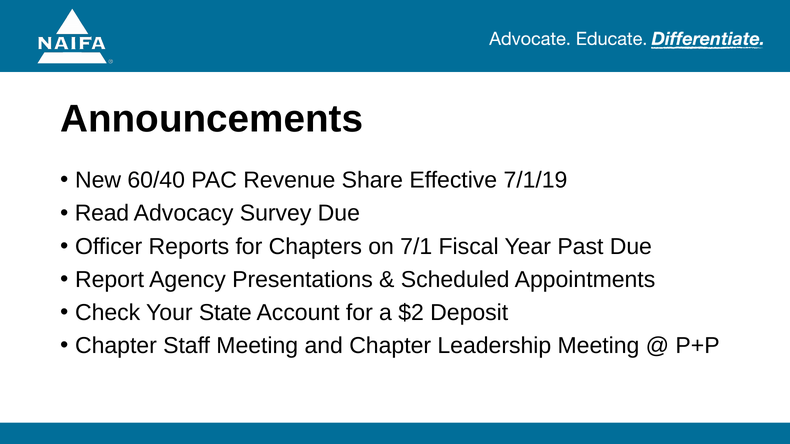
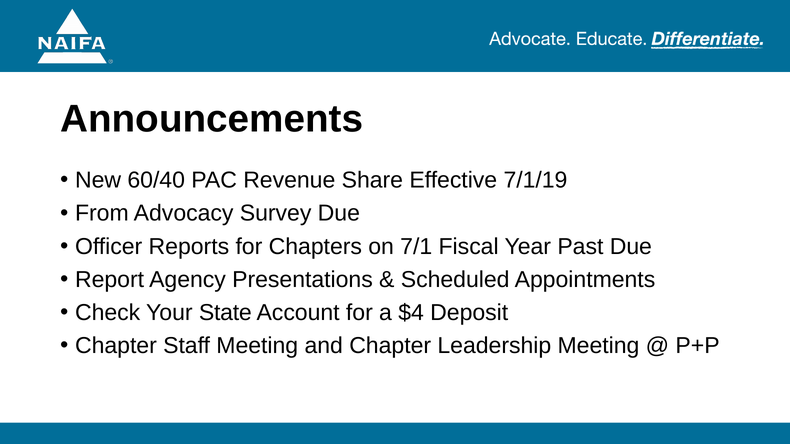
Read: Read -> From (102, 214)
$2: $2 -> $4 (411, 313)
